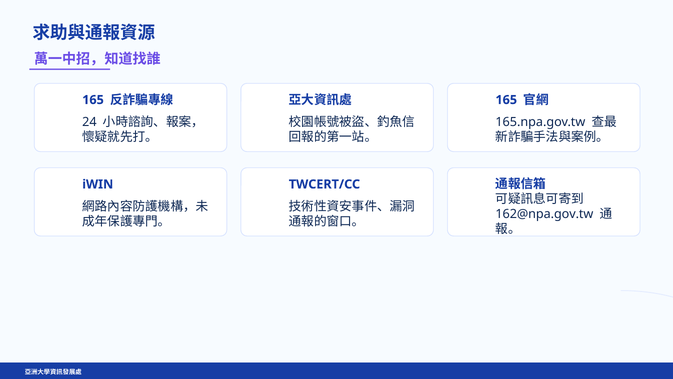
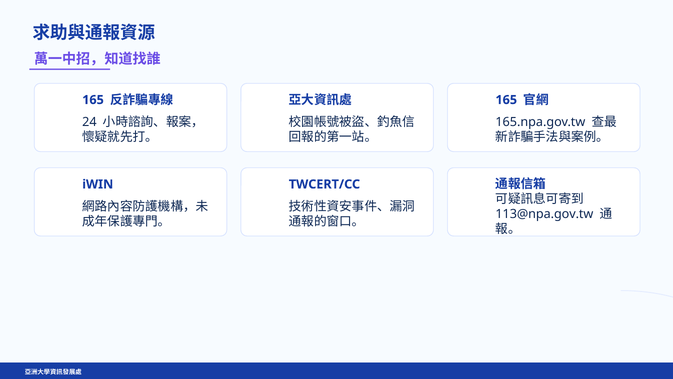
162@npa.gov.tw: 162@npa.gov.tw -> 113@npa.gov.tw (544, 214)
